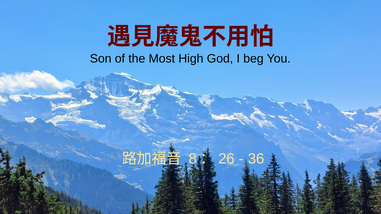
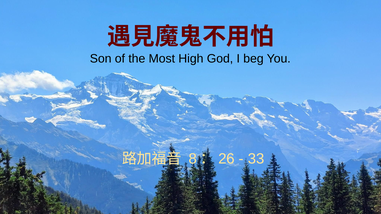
36: 36 -> 33 (256, 159)
